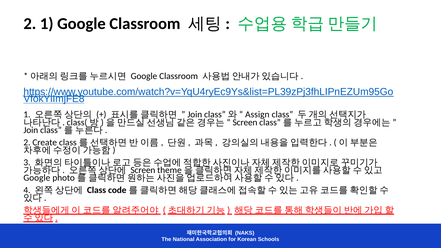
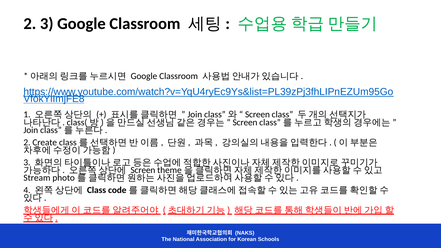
2 1: 1 -> 3 (47, 24)
Assign: Assign -> Screen (257, 115)
Google: Google -> Stream (37, 178)
